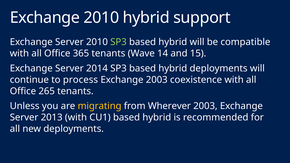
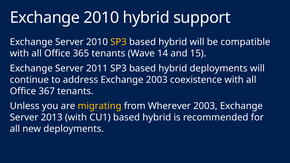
SP3 colour: light green -> yellow (118, 42)
2014: 2014 -> 2011 (97, 68)
process: process -> address (81, 80)
265: 265 -> 367 (47, 91)
